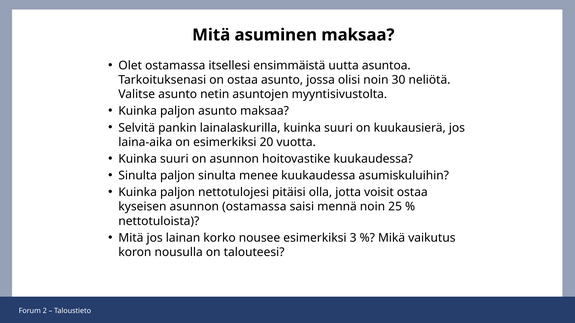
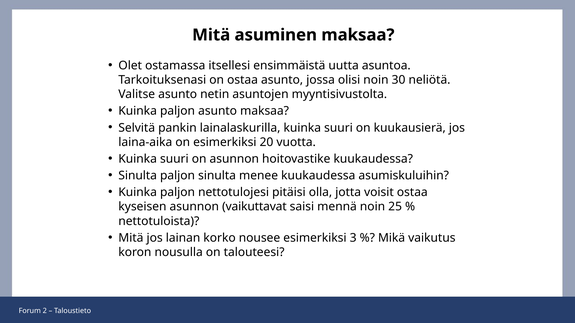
asunnon ostamassa: ostamassa -> vaikuttavat (254, 207)
